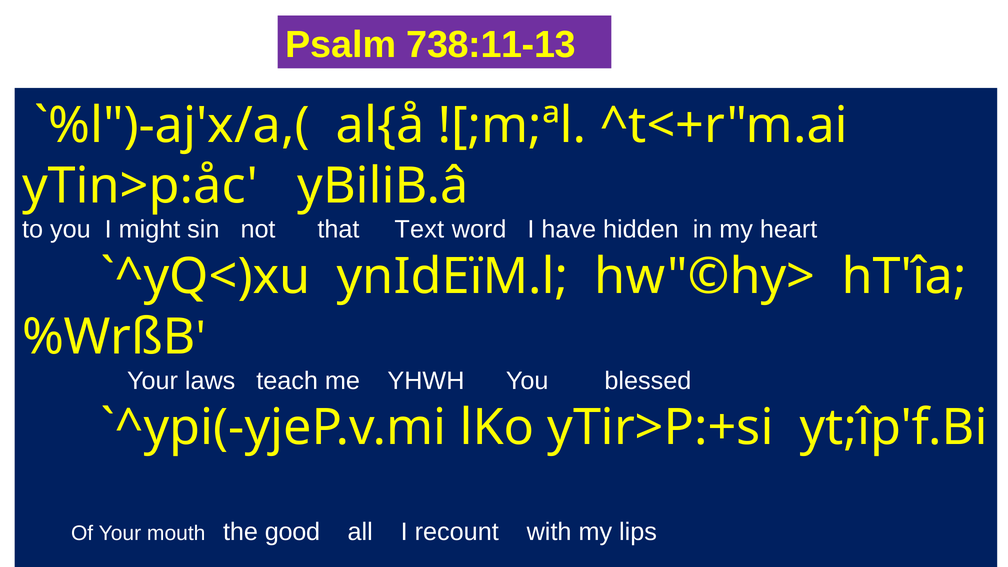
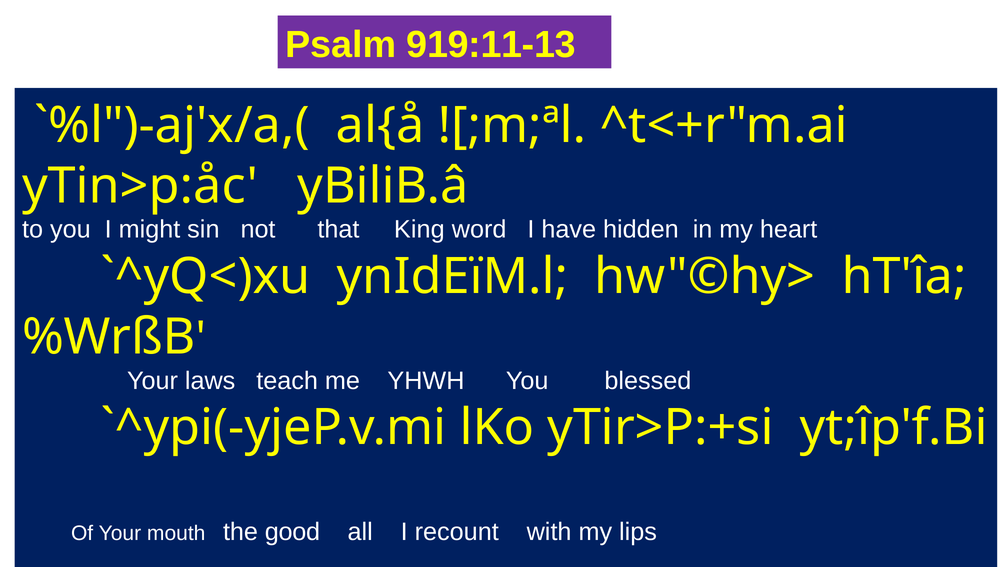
738:11-13: 738:11-13 -> 919:11-13 (491, 45)
Text: Text -> King (419, 230)
